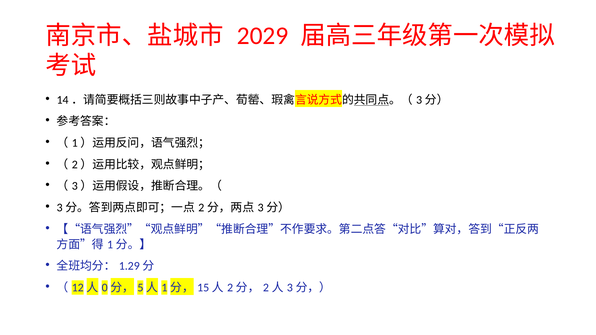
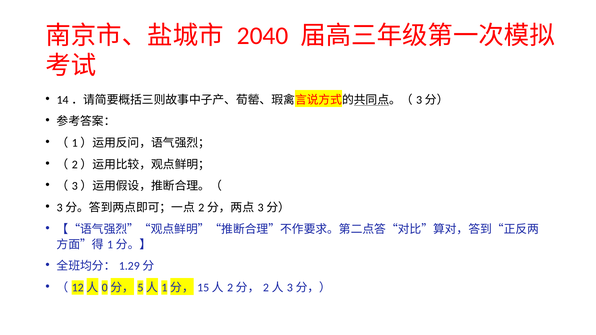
2029: 2029 -> 2040 (263, 36)
